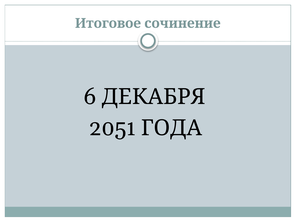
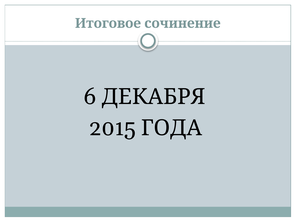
2051: 2051 -> 2015 (112, 128)
